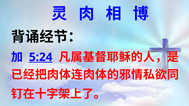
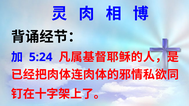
5:24 underline: present -> none (41, 57)
